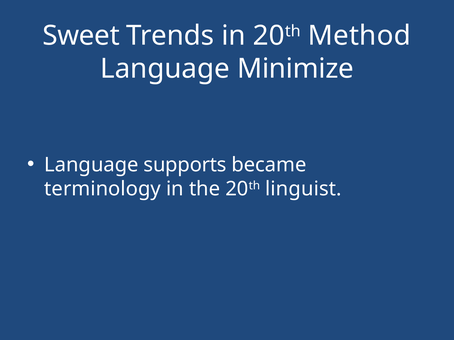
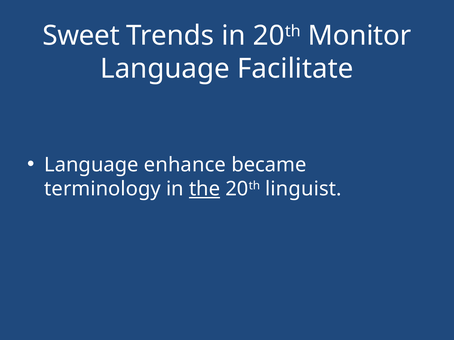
Method: Method -> Monitor (360, 36)
Minimize: Minimize -> Facilitate (295, 69)
supports: supports -> enhance (185, 165)
the underline: none -> present (205, 189)
